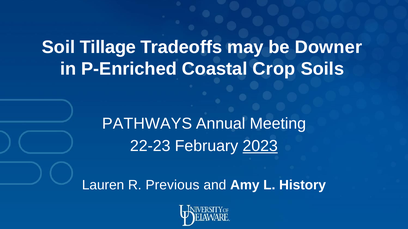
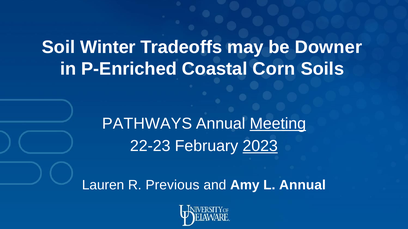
Tillage: Tillage -> Winter (108, 47)
Crop: Crop -> Corn (274, 69)
Meeting underline: none -> present (278, 124)
L History: History -> Annual (302, 186)
